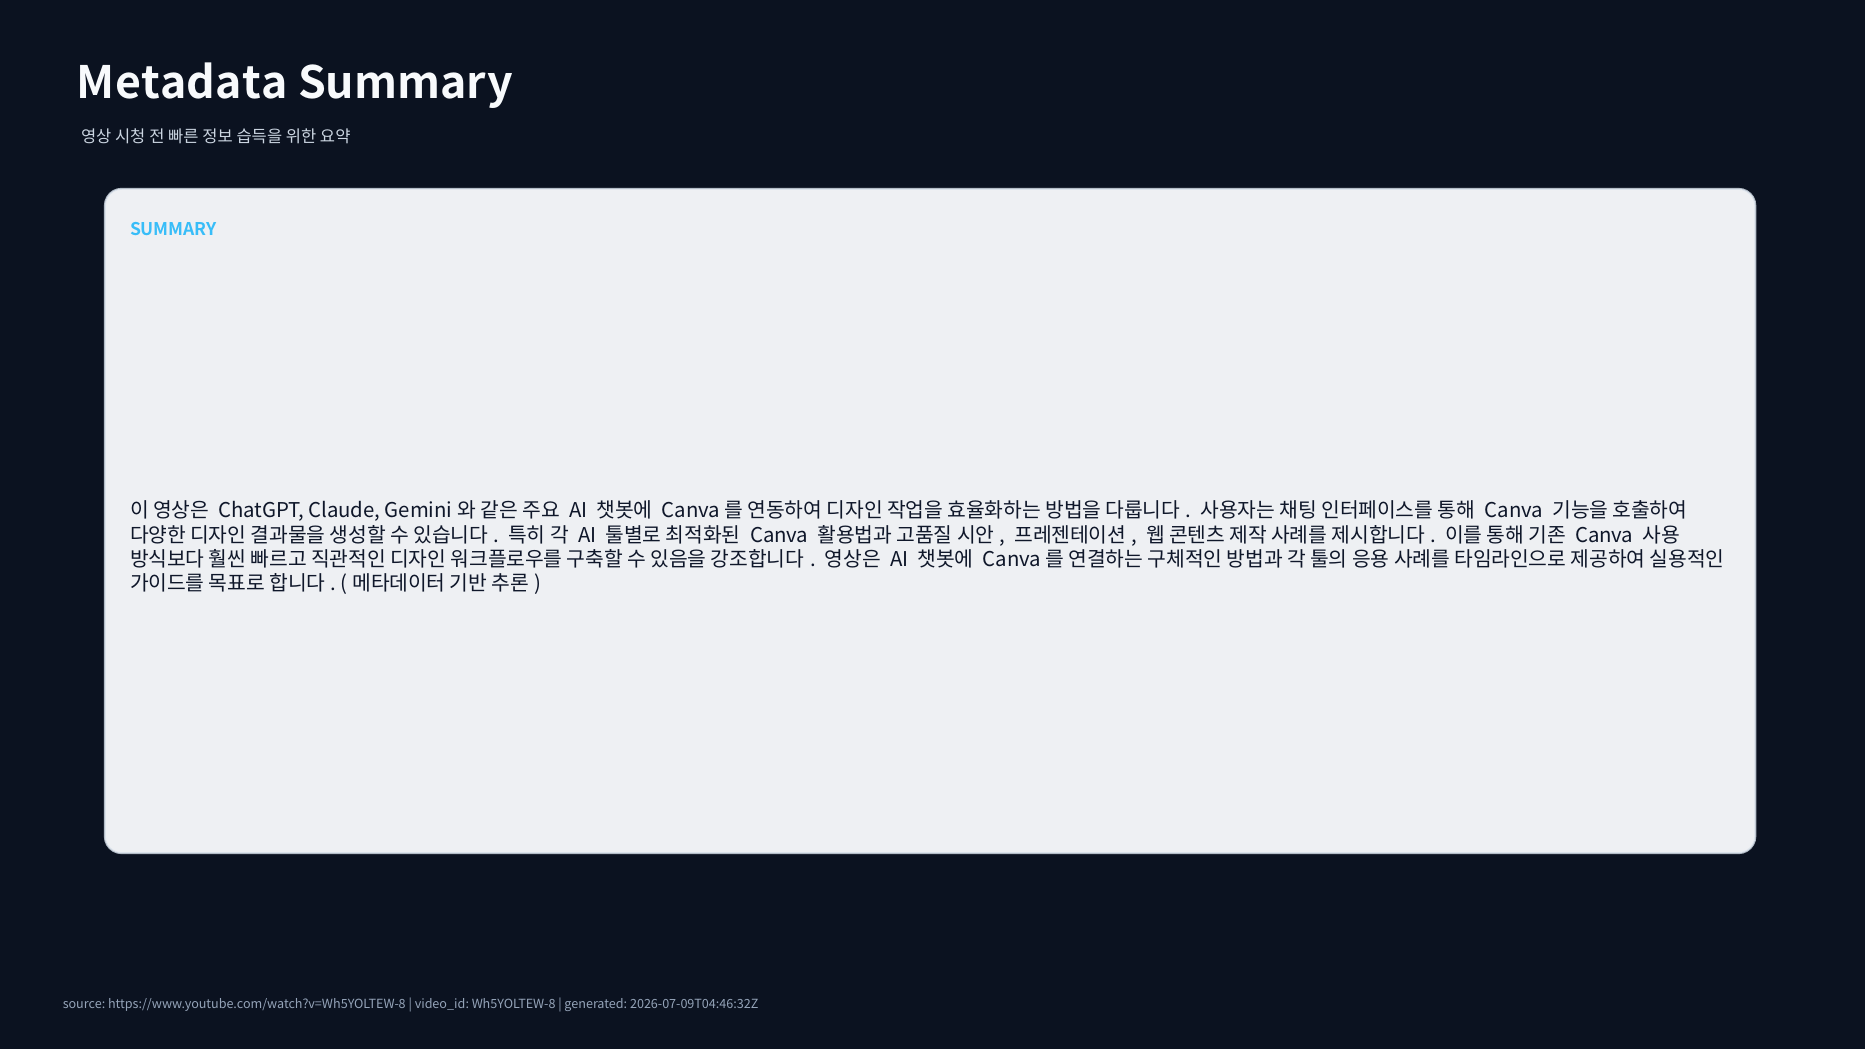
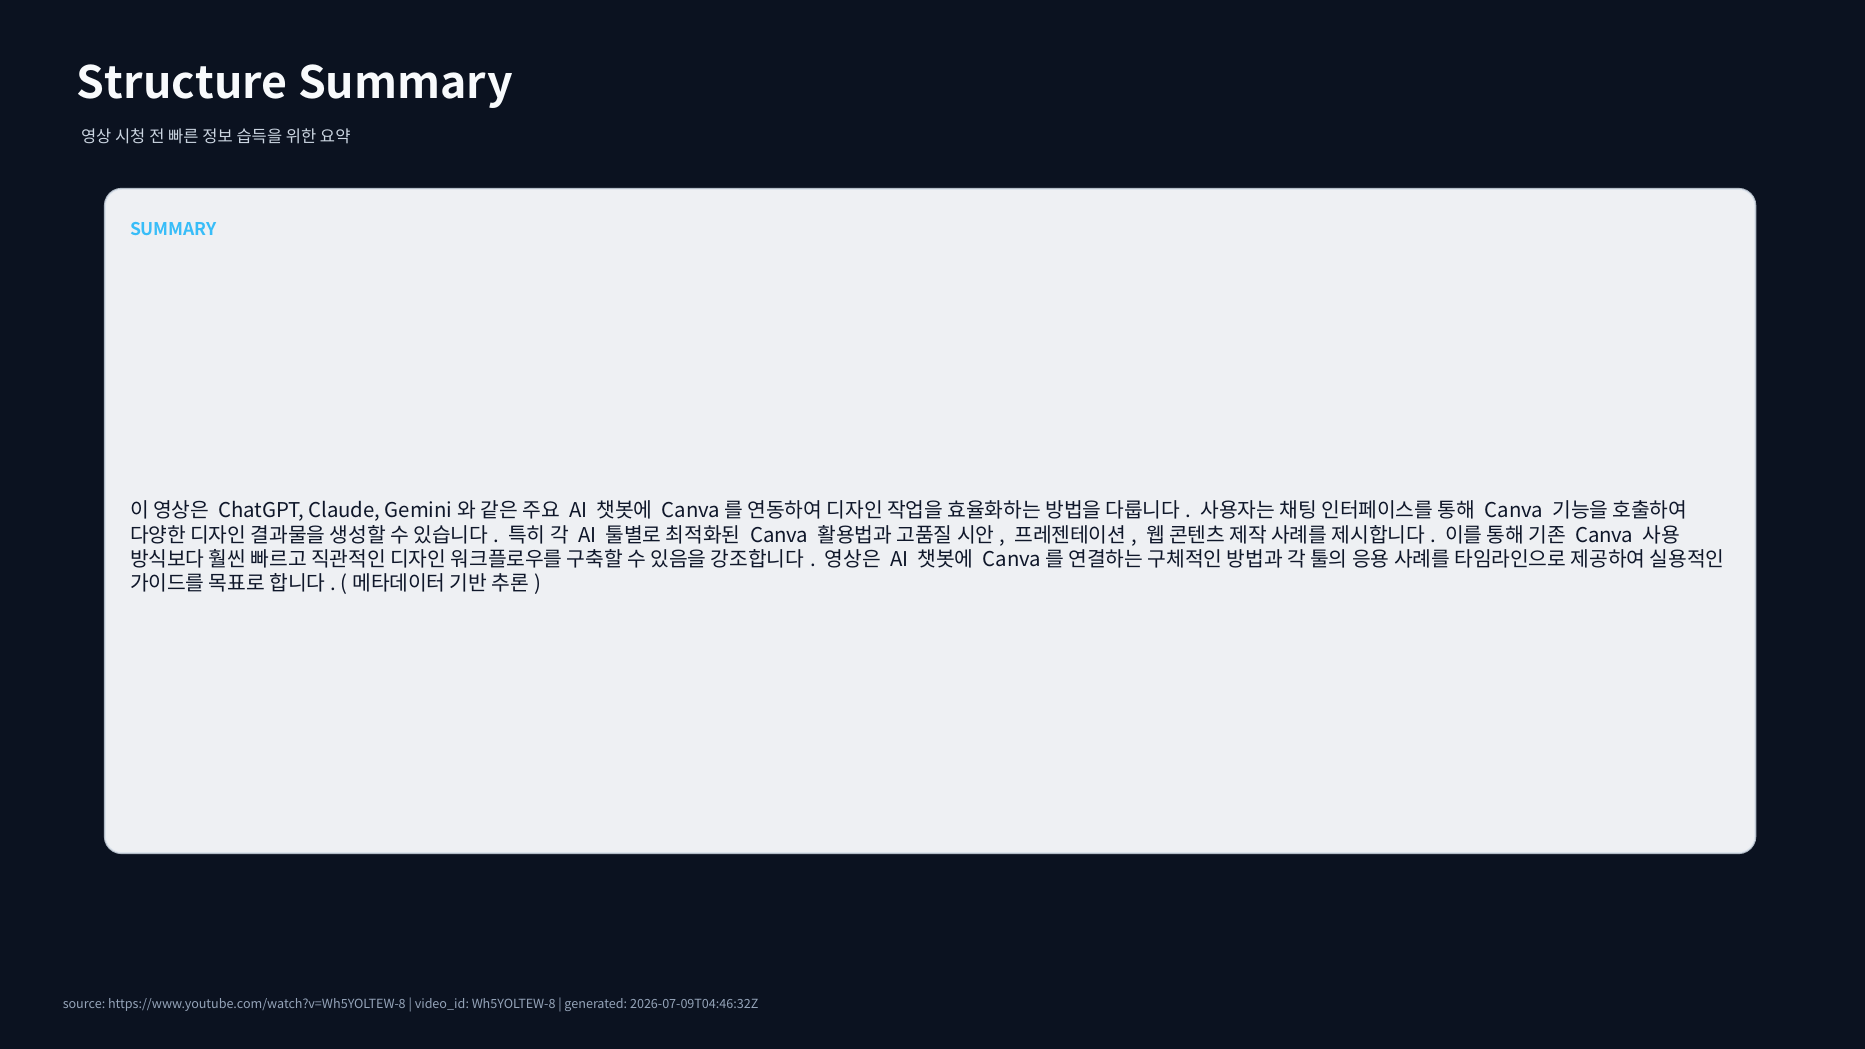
Metadata: Metadata -> Structure (182, 84)
